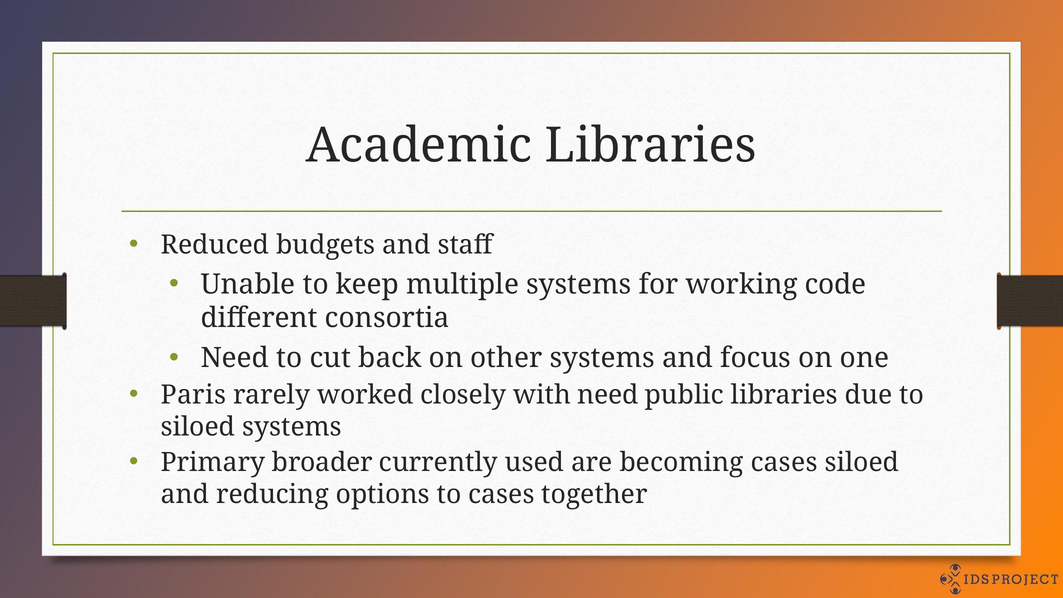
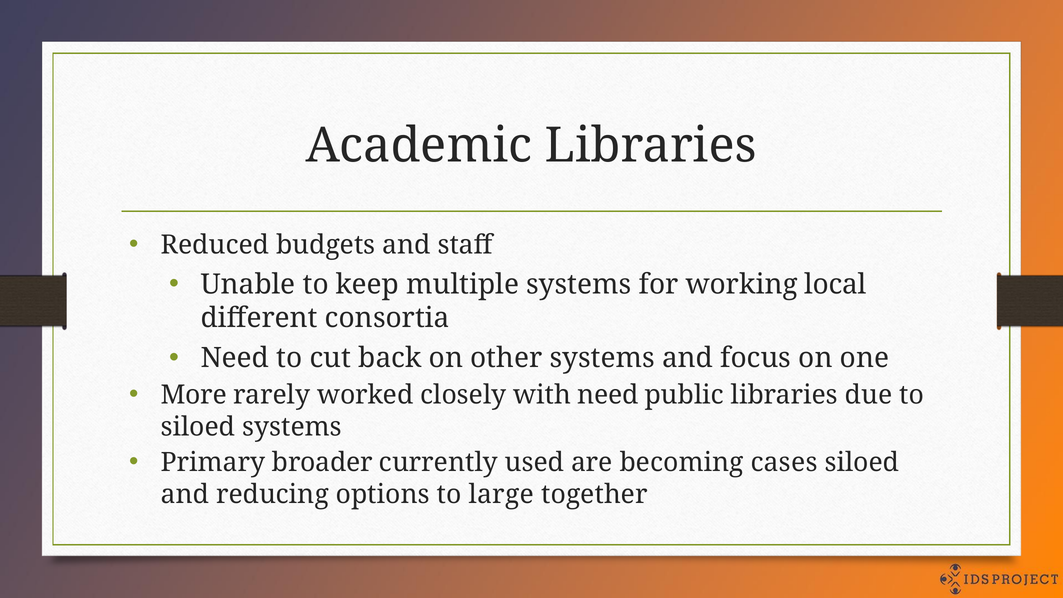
code: code -> local (835, 284)
Paris: Paris -> More (194, 395)
to cases: cases -> large (501, 495)
